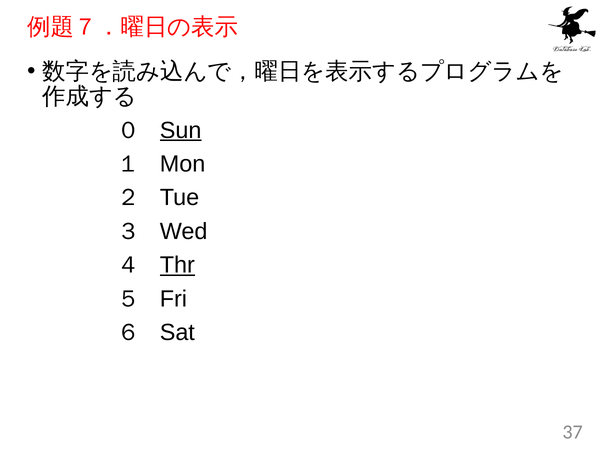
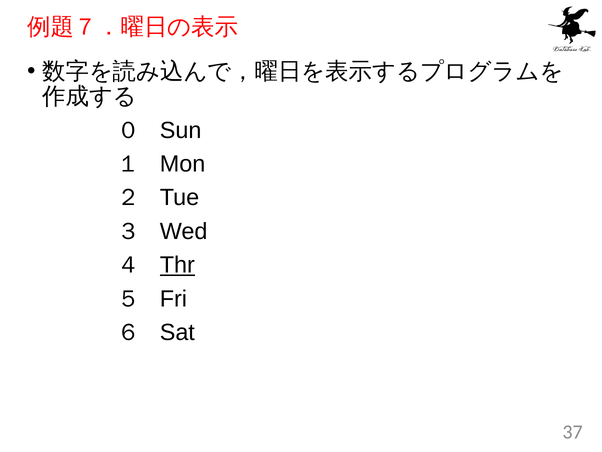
Sun underline: present -> none (181, 130)
